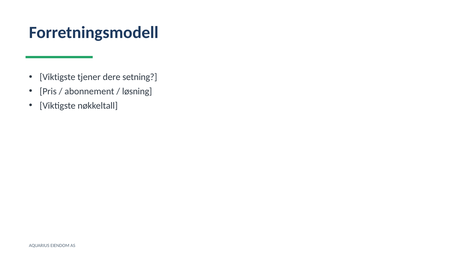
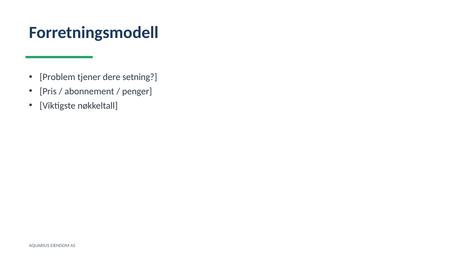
Viktigste: Viktigste -> Problem (57, 77)
løsning: løsning -> penger (137, 91)
